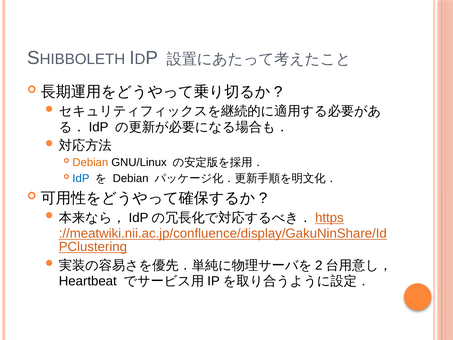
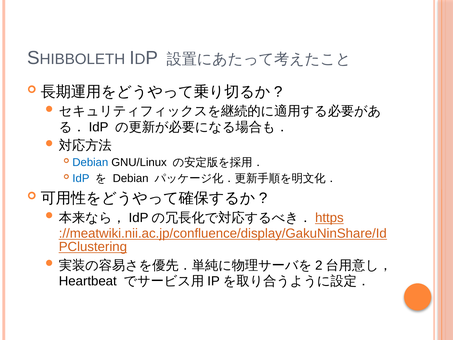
Debian colour: orange -> blue (90, 162)
